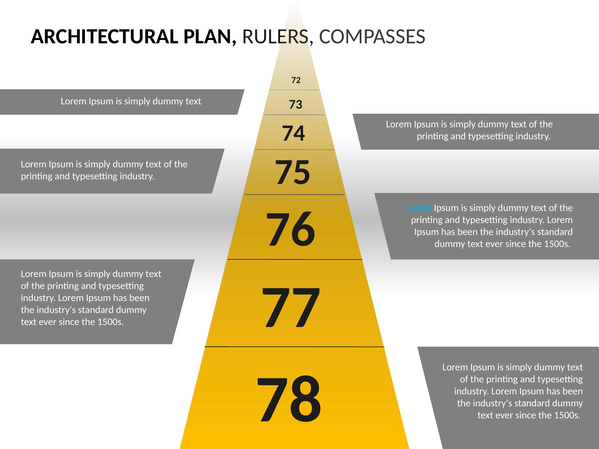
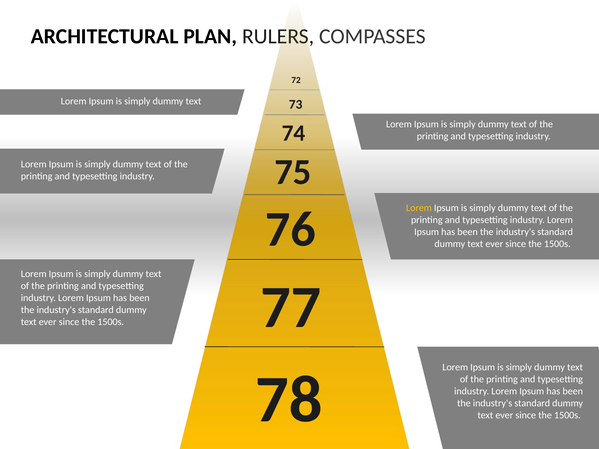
Lorem colour: light blue -> yellow (419, 208)
